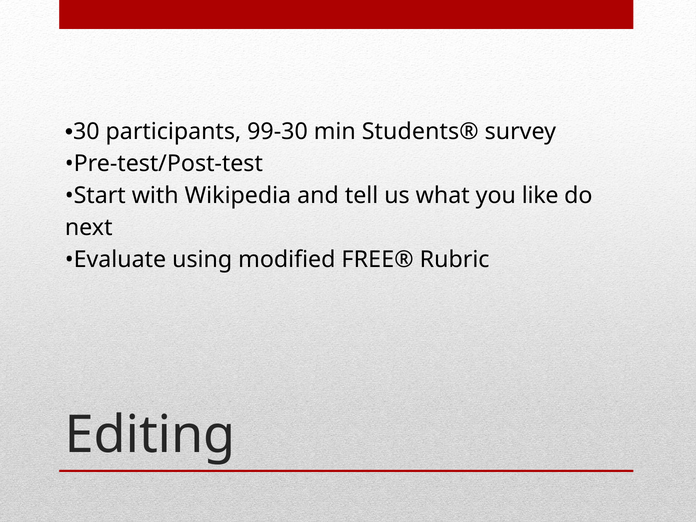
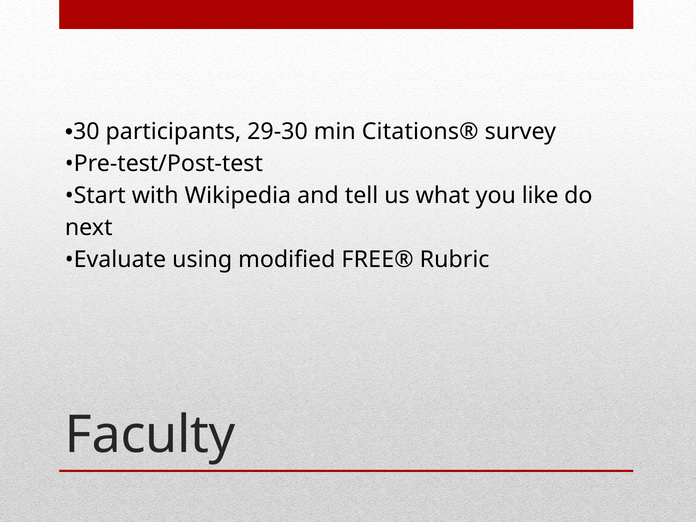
99-30: 99-30 -> 29-30 (278, 132)
Students®: Students® -> Citations® (420, 132)
Editing: Editing -> Faculty (150, 435)
